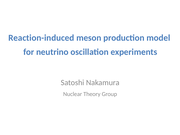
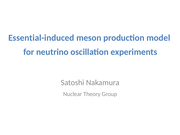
Reaction-induced: Reaction-induced -> Essential-induced (41, 38)
